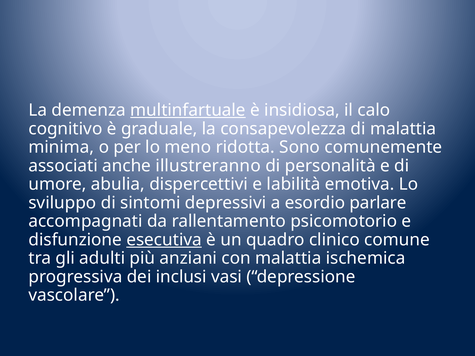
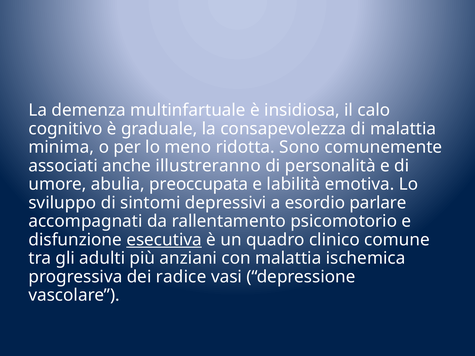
multinfartuale underline: present -> none (188, 110)
dispercettivi: dispercettivi -> preoccupata (199, 184)
inclusi: inclusi -> radice (181, 277)
